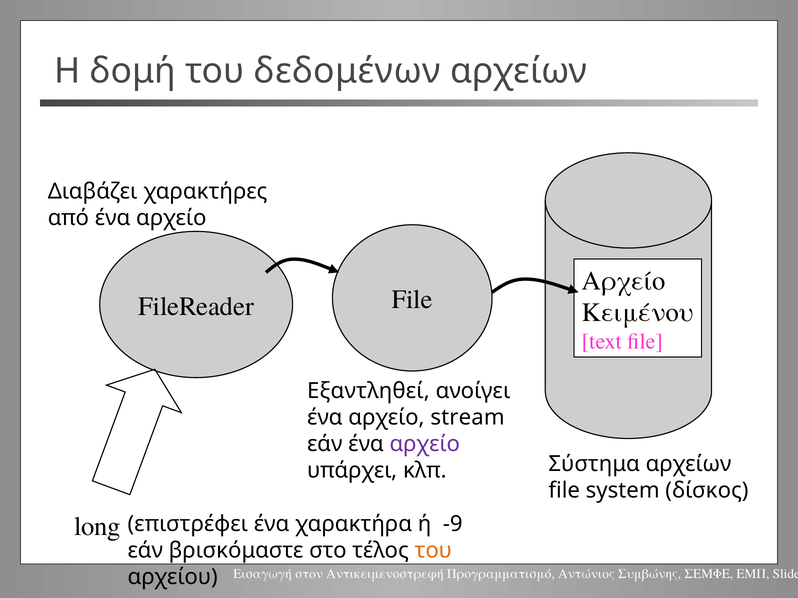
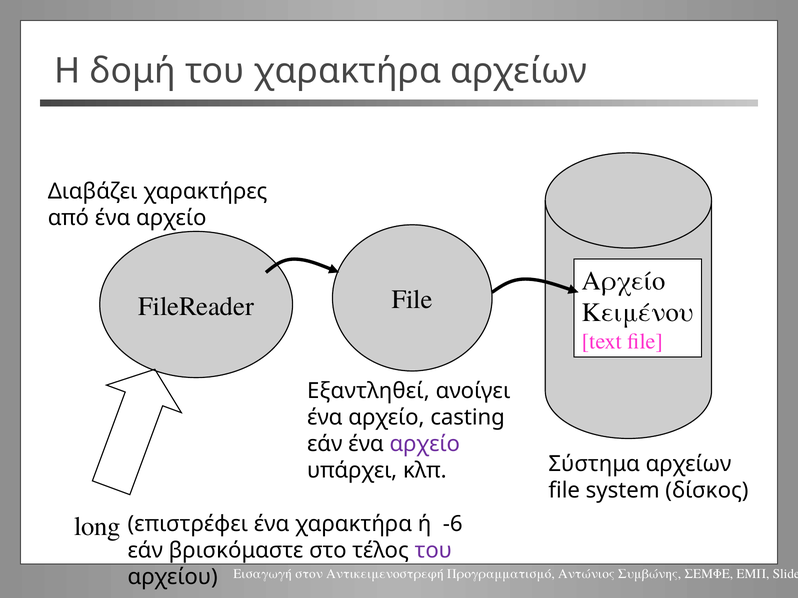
του δεδομένων: δεδομένων -> χαρακτήρα (347, 71)
stream: stream -> casting (468, 418)
-9: -9 -> -6 (453, 524)
του colour: orange -> purple (433, 551)
